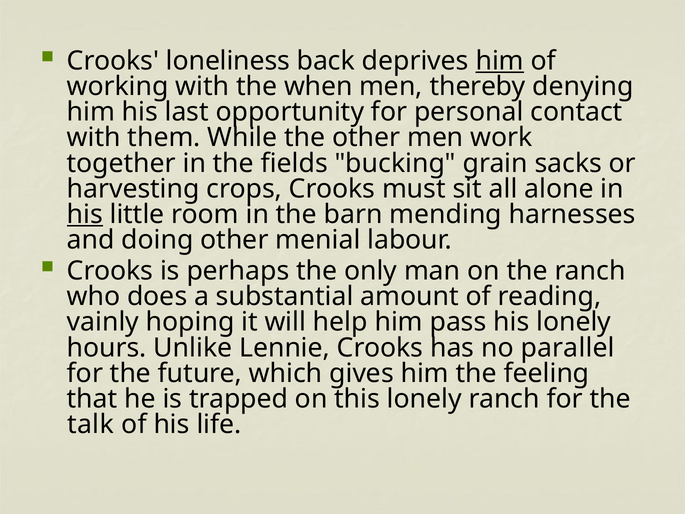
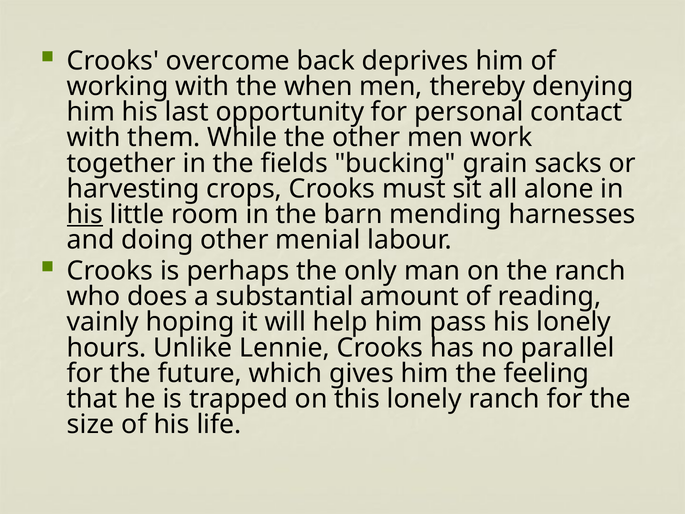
loneliness: loneliness -> overcome (228, 61)
him underline: present -> none (500, 61)
talk: talk -> size (91, 424)
